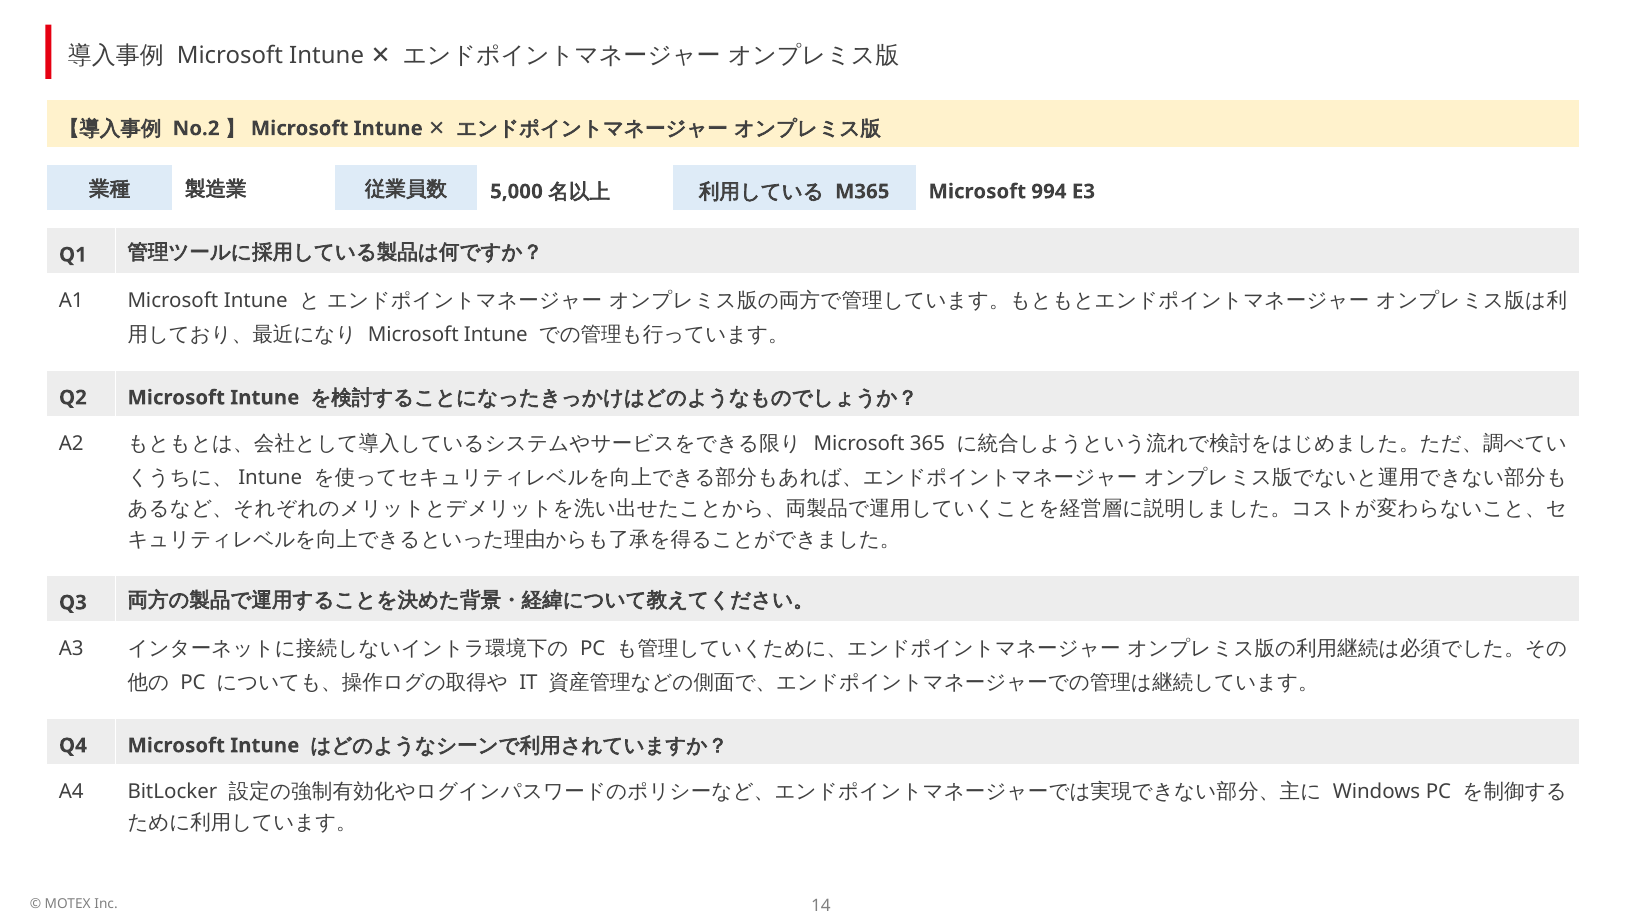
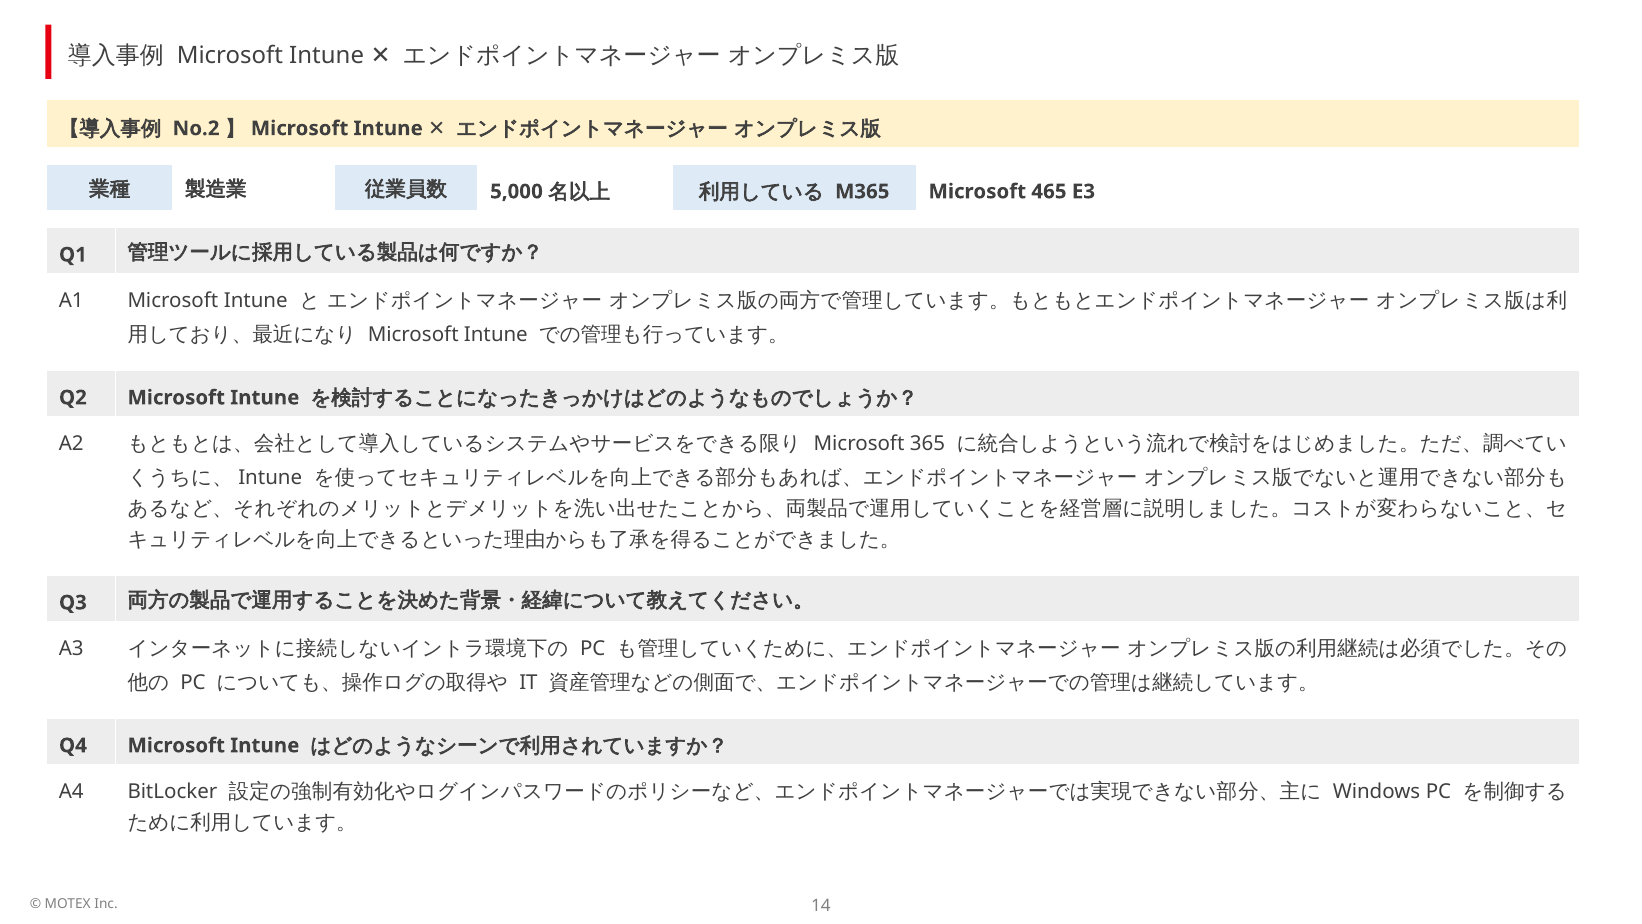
994: 994 -> 465 (1049, 191)
